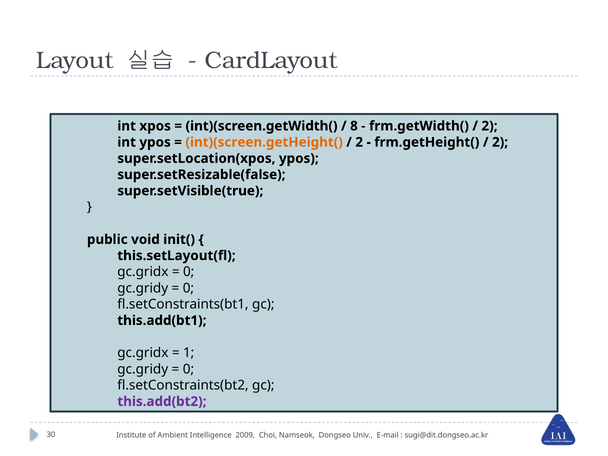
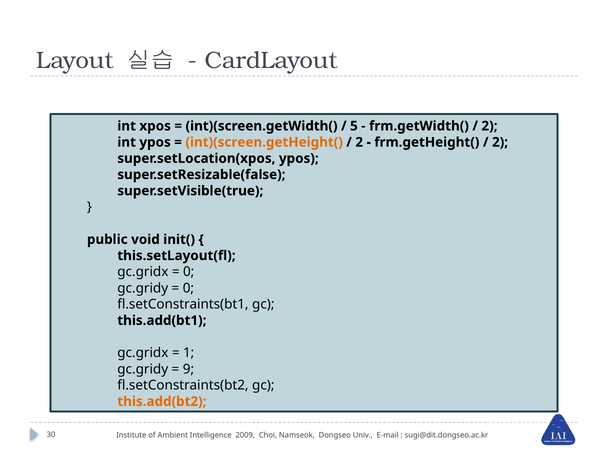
8: 8 -> 5 (354, 126)
0: 0 -> 9 (188, 369)
this.add(bt2 colour: purple -> orange (162, 401)
